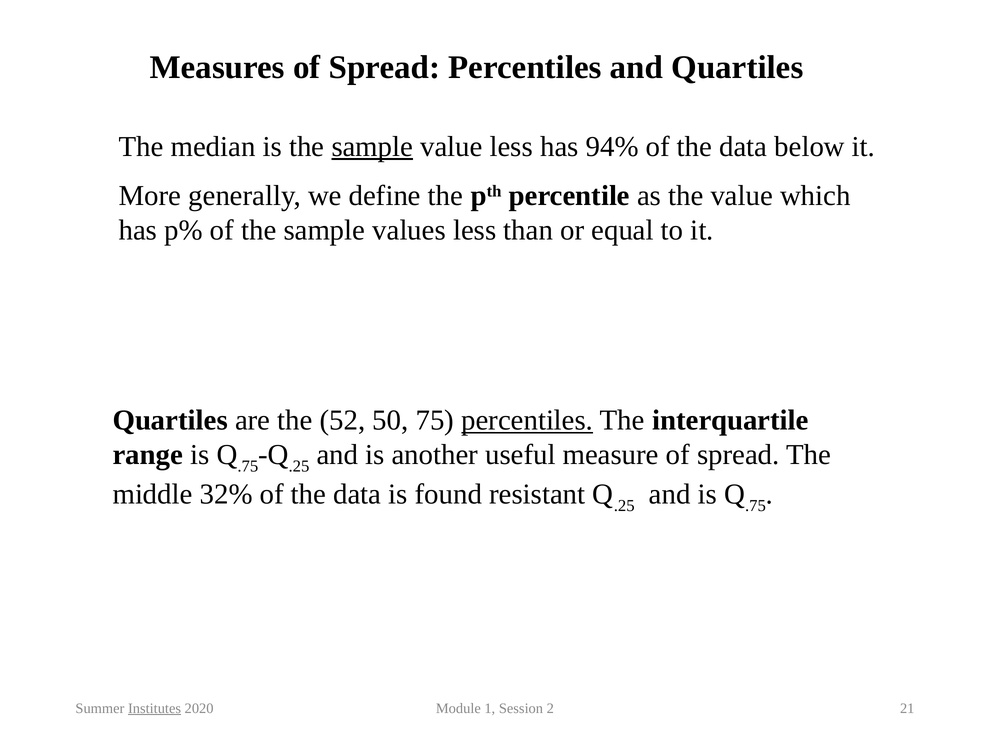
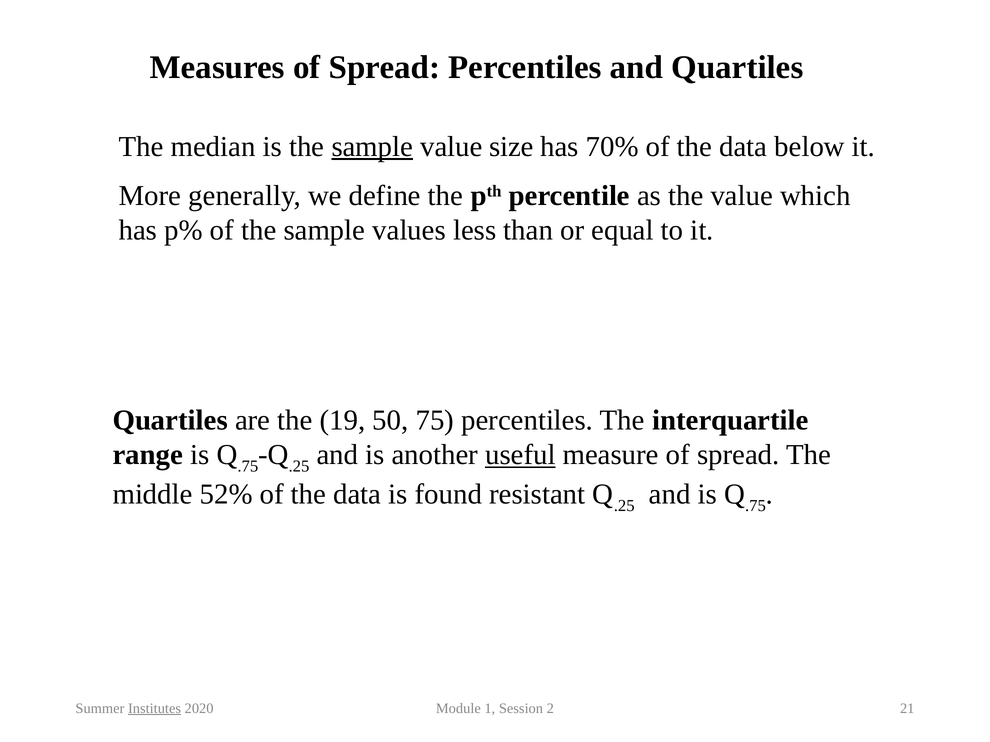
value less: less -> size (511, 147)
94%: 94% -> 70% (612, 147)
52: 52 -> 19 (342, 421)
percentiles underline: present -> none (527, 421)
useful underline: none -> present (520, 455)
32%: 32% -> 52% (226, 495)
